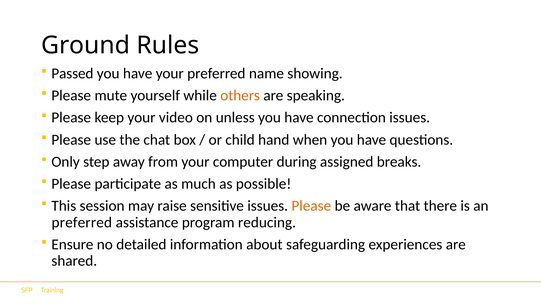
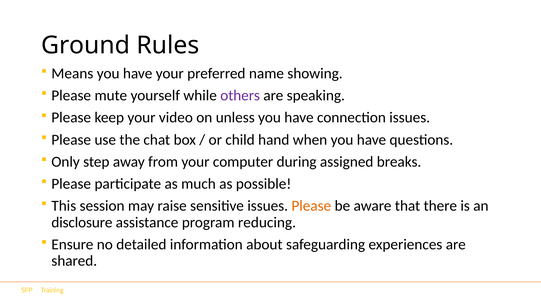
Passed: Passed -> Means (72, 74)
others colour: orange -> purple (240, 96)
preferred: preferred -> disclosure (82, 223)
